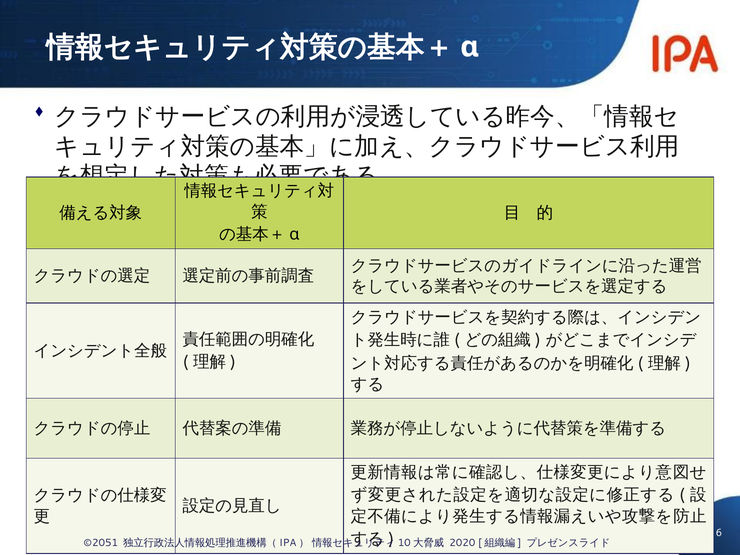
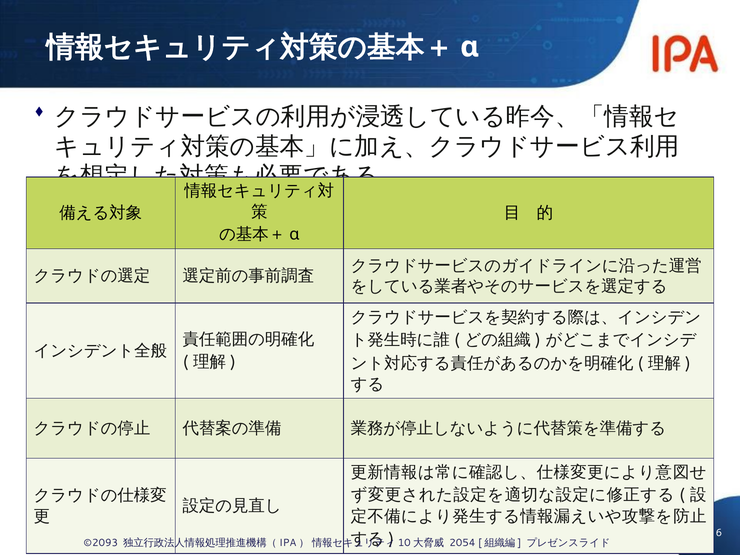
©2051: ©2051 -> ©2093 (101, 543)
2020: 2020 -> 2054 (462, 543)
